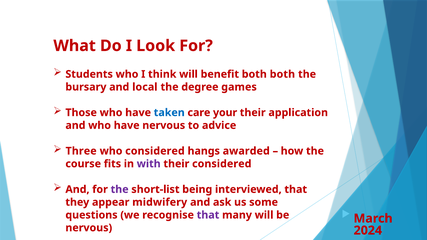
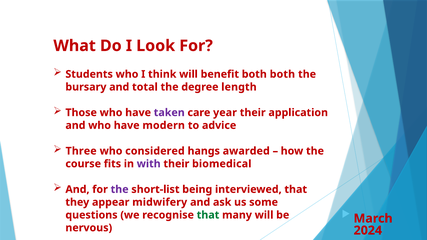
local: local -> total (145, 87)
games: games -> length (239, 87)
taken colour: blue -> purple (169, 113)
your: your -> year (225, 113)
have nervous: nervous -> modern (164, 125)
their considered: considered -> biomedical (222, 164)
that colour: purple -> green (208, 215)
